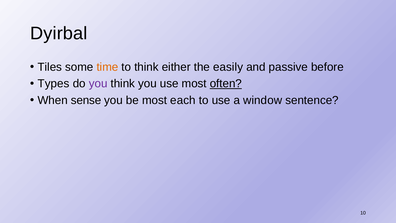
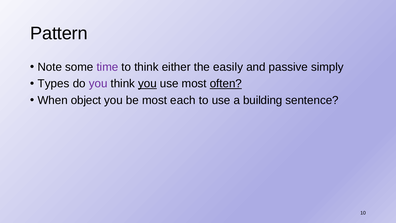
Dyirbal: Dyirbal -> Pattern (59, 33)
Tiles: Tiles -> Note (50, 67)
time colour: orange -> purple (107, 67)
before: before -> simply (327, 67)
you underline: none -> present (147, 84)
sense: sense -> object (86, 100)
window: window -> building (263, 100)
